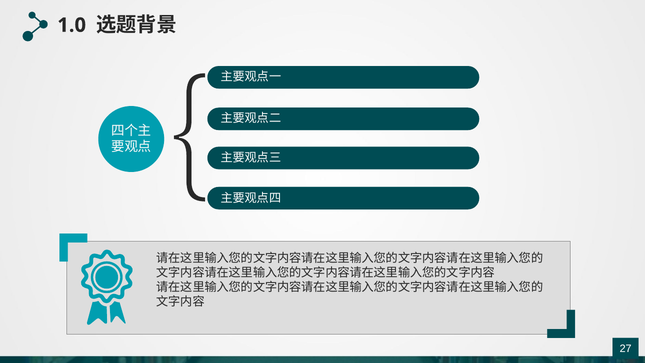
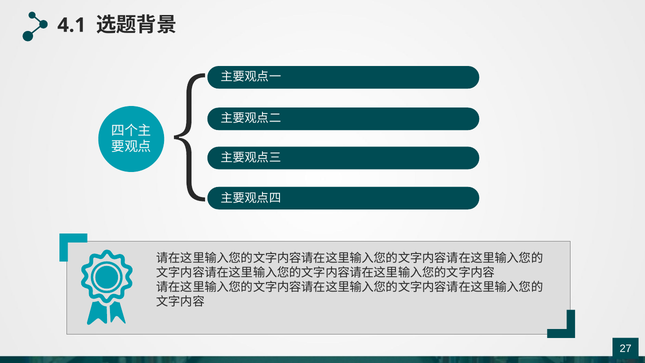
1.0: 1.0 -> 4.1 (72, 25)
